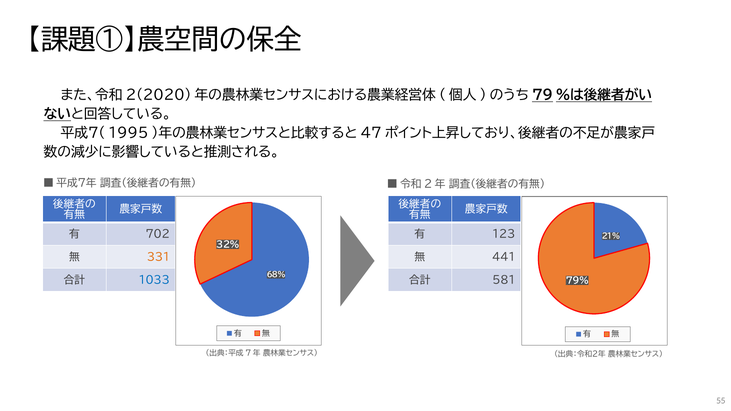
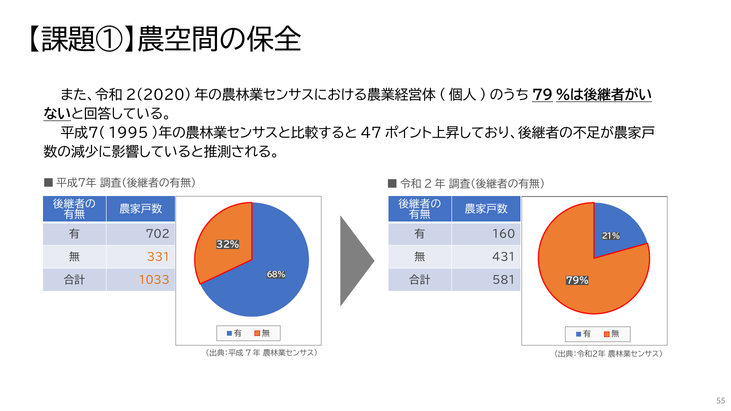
123: 123 -> 160 (504, 234)
441: 441 -> 431 (504, 257)
1033 colour: blue -> orange (154, 280)
